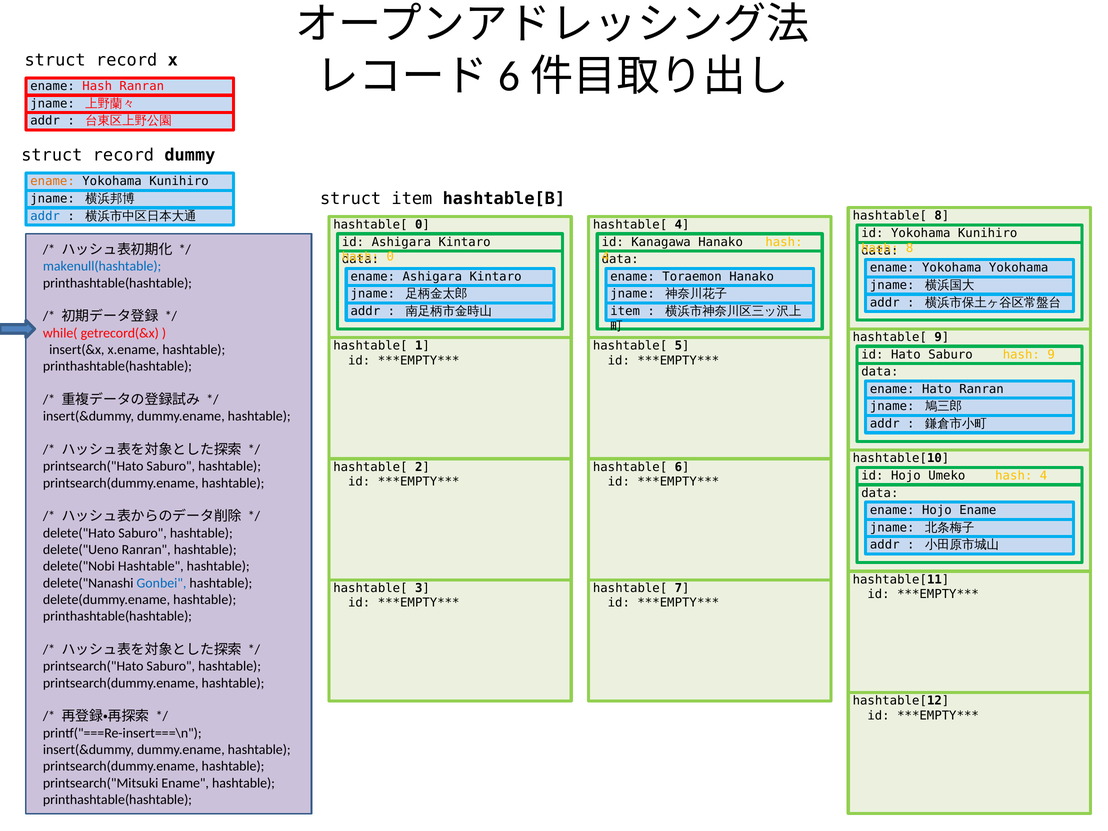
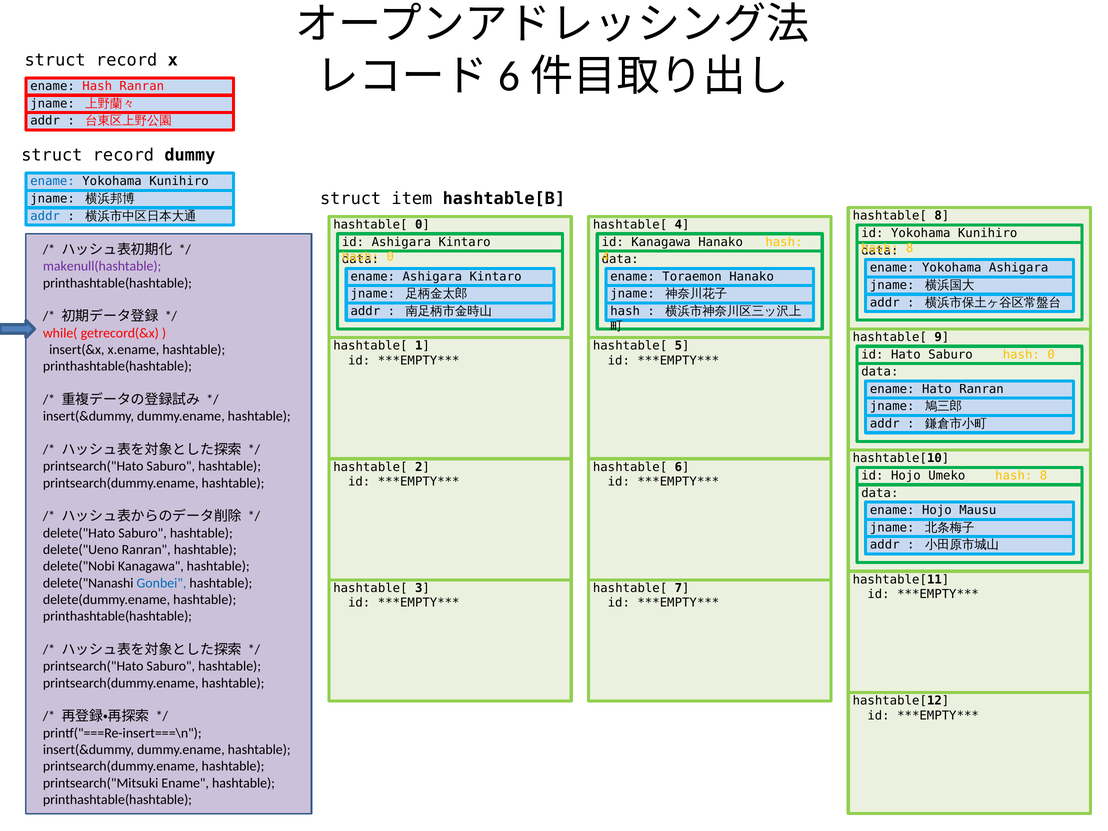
ename colour: orange -> blue (53, 181)
makenull(hashtable colour: blue -> purple (102, 266)
Yokohama Yokohama: Yokohama -> Ashigara (1019, 268)
item: item -> hash (625, 311)
9: 9 -> 0 (1051, 354)
4: 4 -> 8 (1044, 476)
Hojo Ename: Ename -> Mausu (978, 510)
delete("Nobi Hashtable: Hashtable -> Kanagawa (151, 566)
